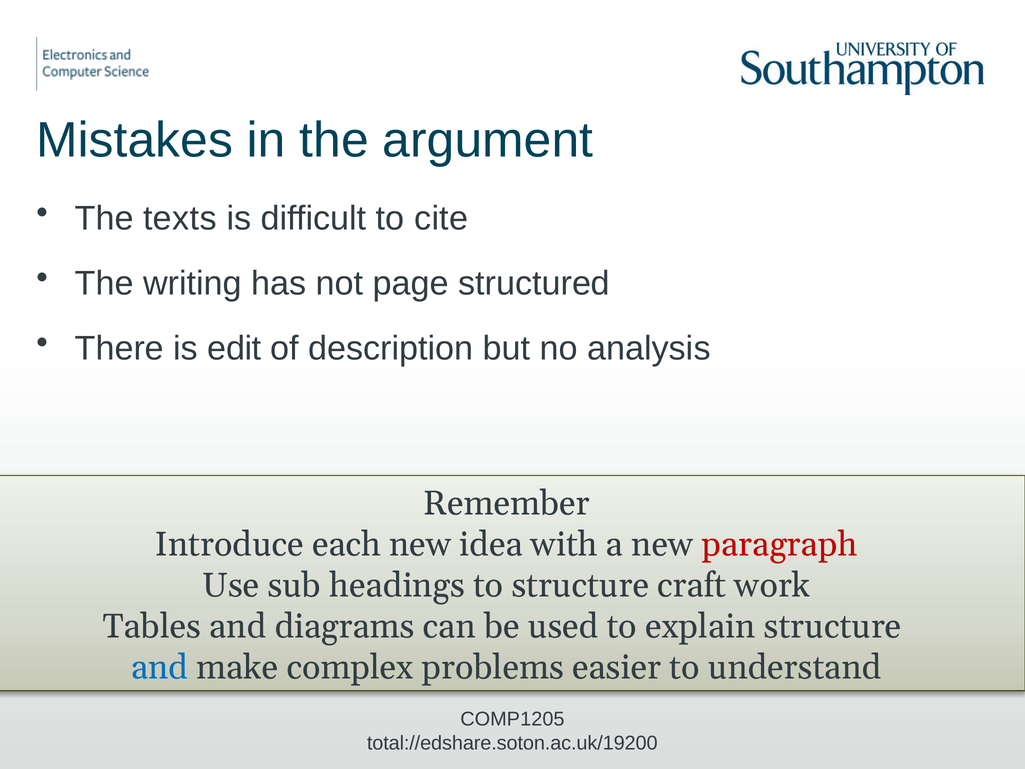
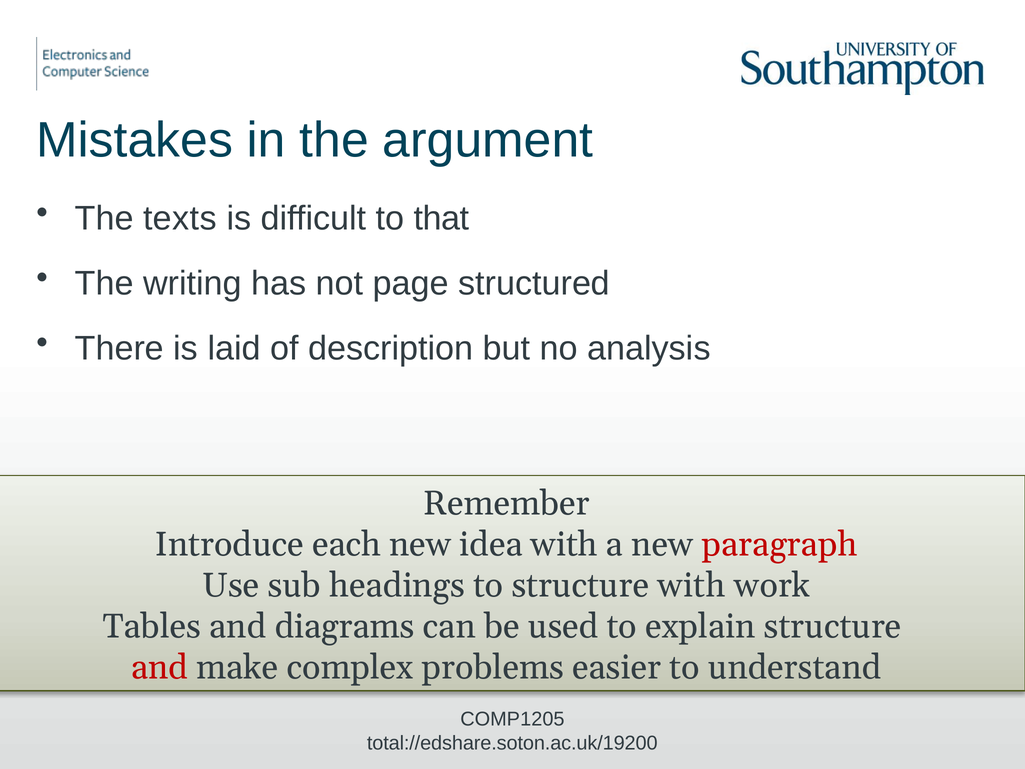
cite: cite -> that (442, 219)
edit: edit -> laid (234, 348)
structure craft: craft -> with (692, 585)
and colour: blue -> red (160, 667)
